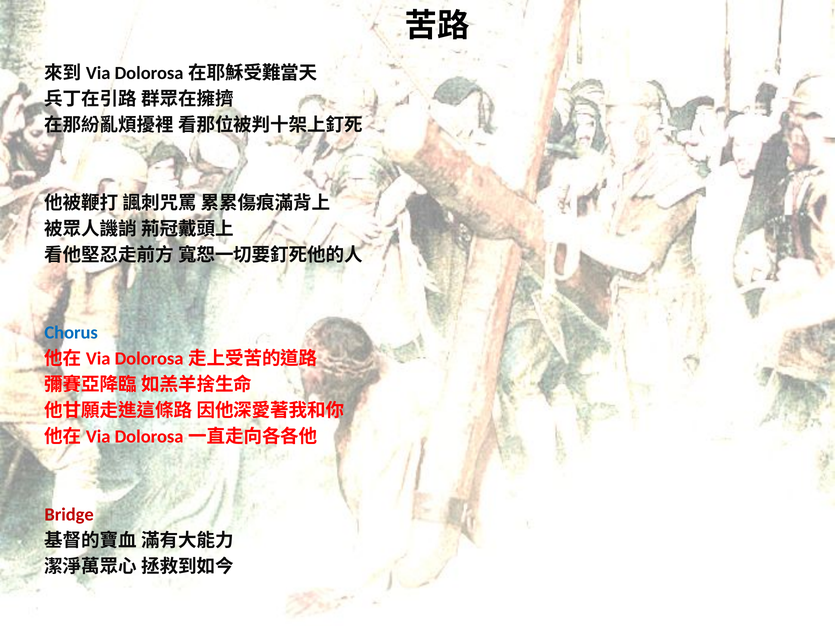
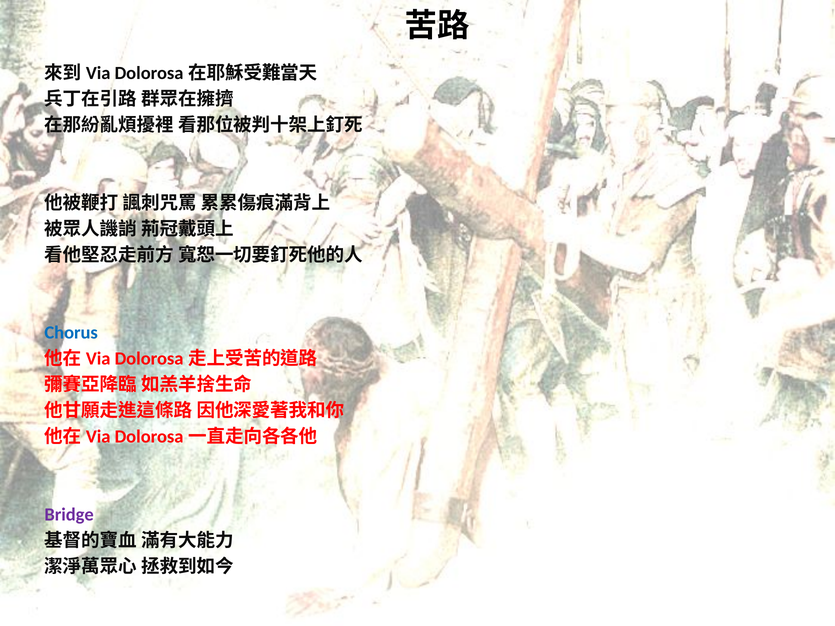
Bridge colour: red -> purple (69, 515)
